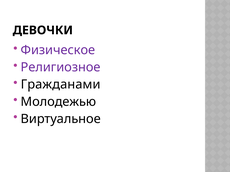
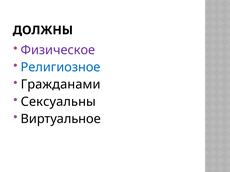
ДЕВОЧКИ: ДЕВОЧКИ -> ДОЛЖНЫ (43, 30)
Религиозное colour: purple -> blue (61, 67)
Молодежью: Молодежью -> Сексуальны (58, 102)
